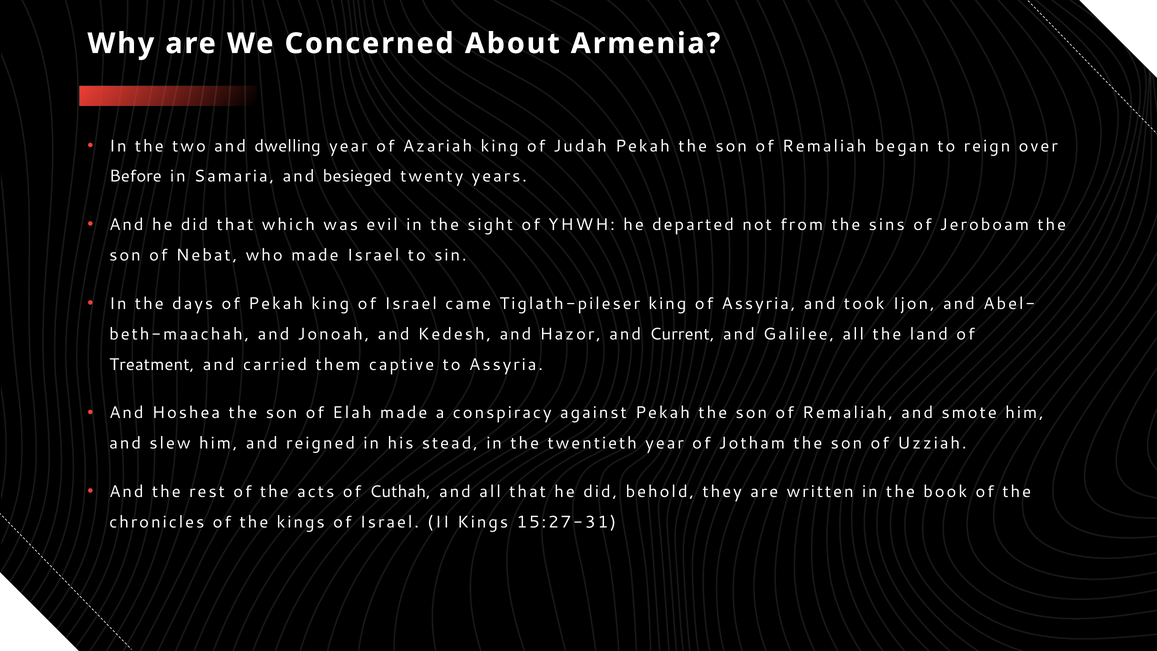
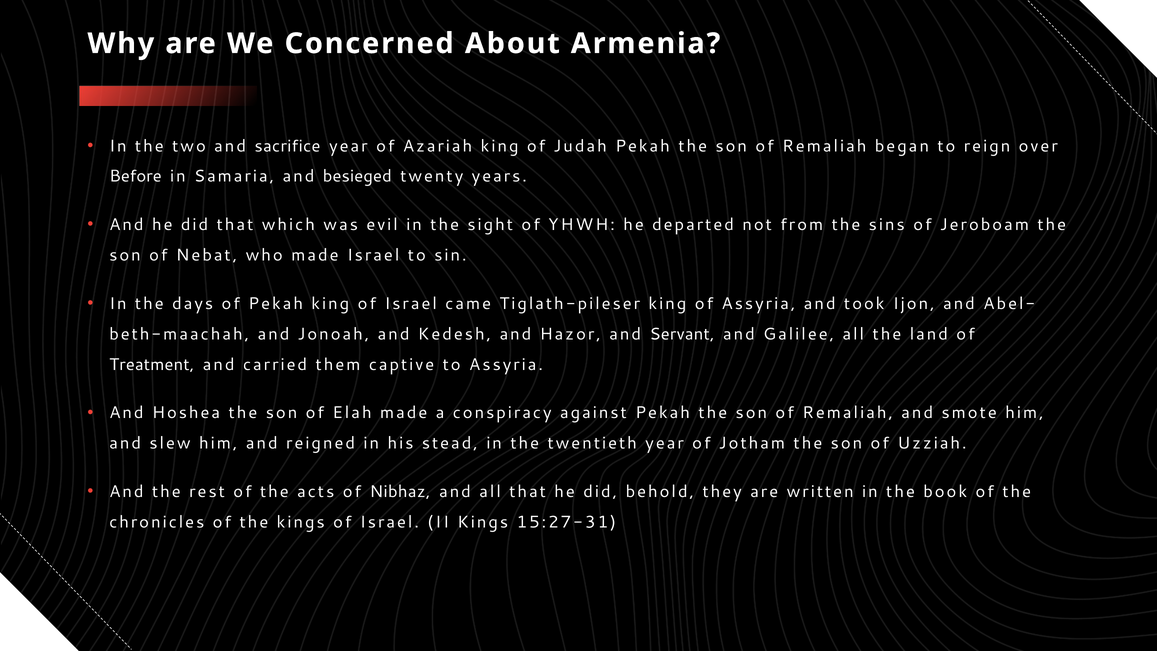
dwelling: dwelling -> sacrifice (287, 146)
Current: Current -> Servant (682, 334)
Cuthah: Cuthah -> Nibhaz (400, 492)
